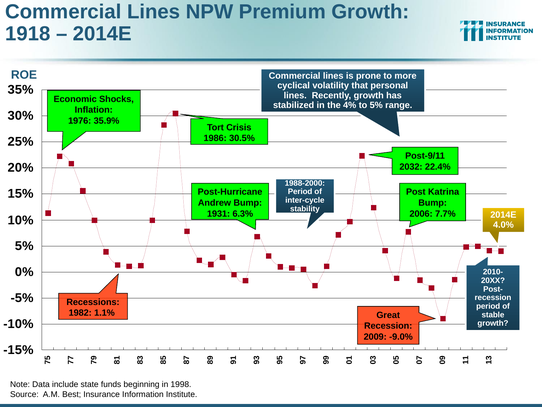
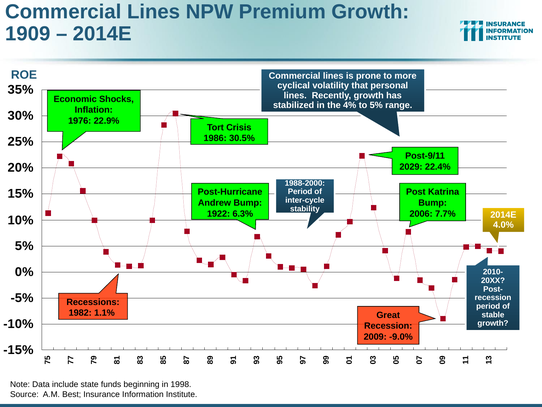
1918: 1918 -> 1909 (28, 34)
35.9%: 35.9% -> 22.9% (107, 121)
2032: 2032 -> 2029 (411, 167)
1931: 1931 -> 1922 (219, 213)
